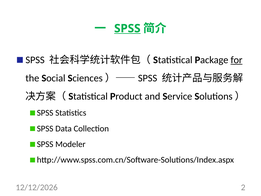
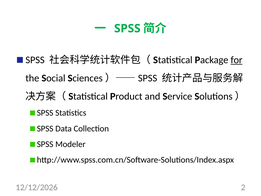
SPSS underline: present -> none (127, 28)
